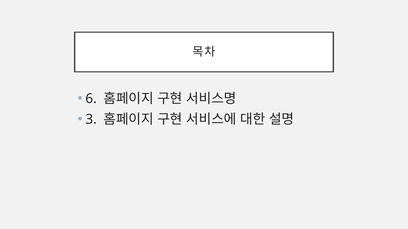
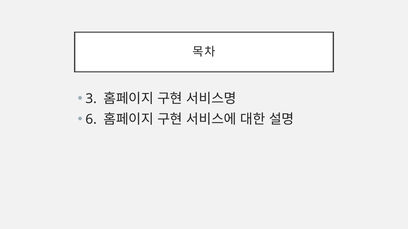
6: 6 -> 3 (91, 99)
3: 3 -> 6 (91, 120)
